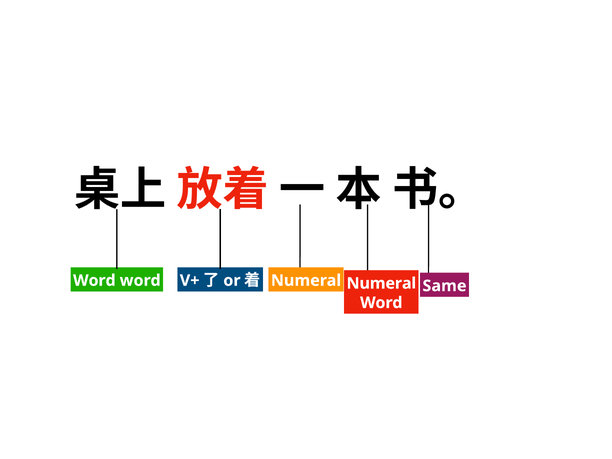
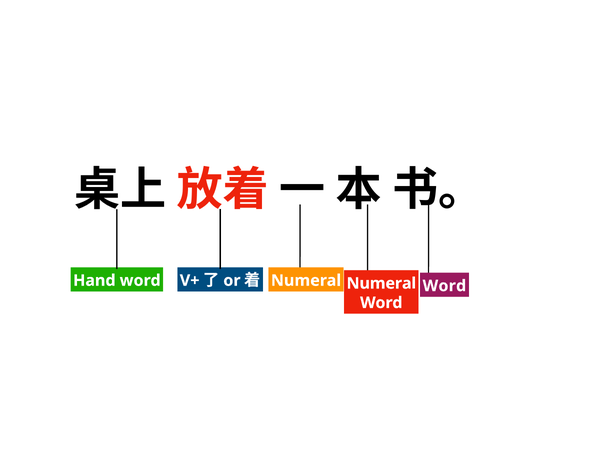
Word: Word -> Hand (94, 281)
Same: Same -> Word (444, 286)
